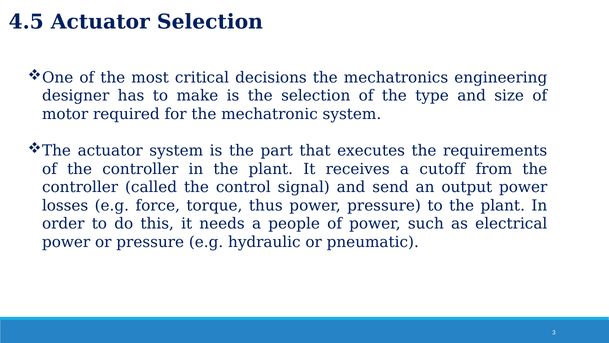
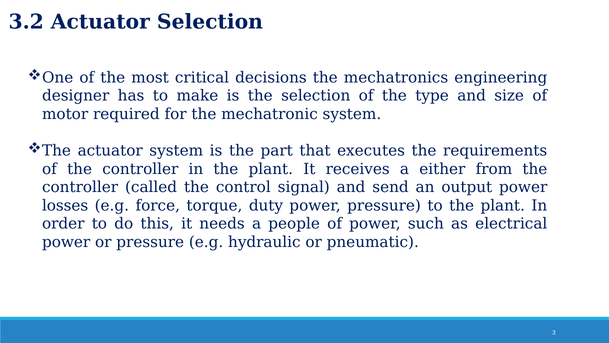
4.5: 4.5 -> 3.2 (26, 22)
cutoff: cutoff -> either (442, 169)
thus: thus -> duty (266, 205)
